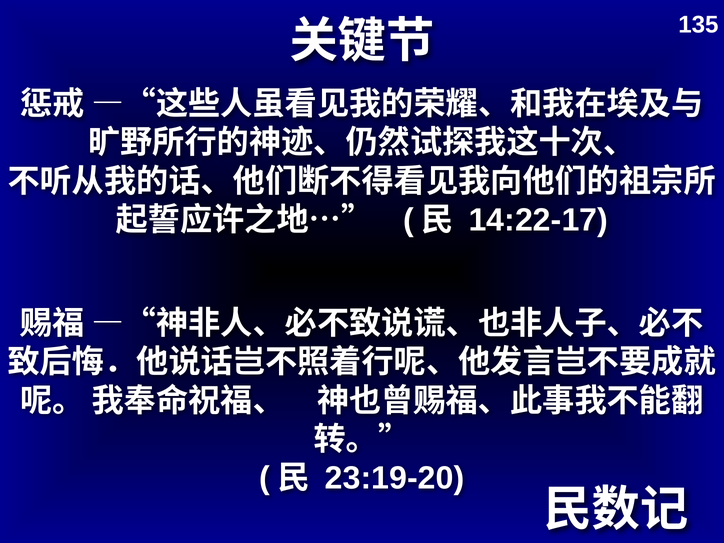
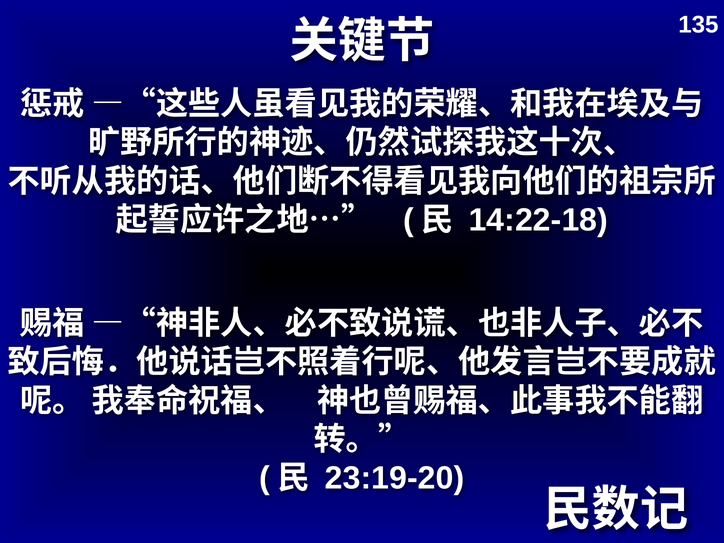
14:22-17: 14:22-17 -> 14:22-18 (538, 220)
